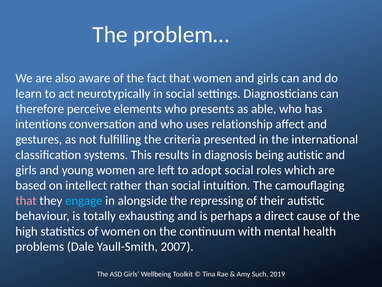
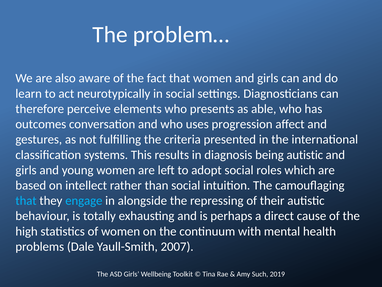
intentions: intentions -> outcomes (41, 124)
relationship: relationship -> progression (242, 124)
that colour: pink -> light blue (26, 200)
